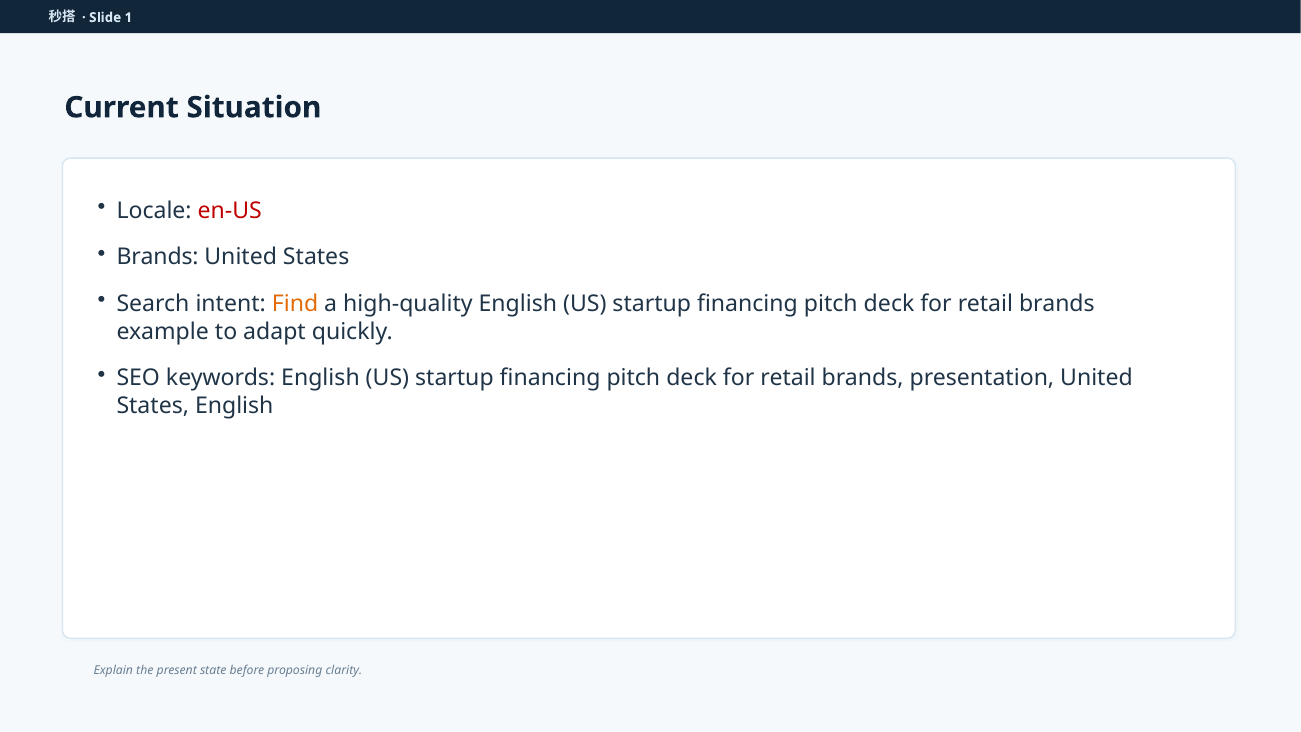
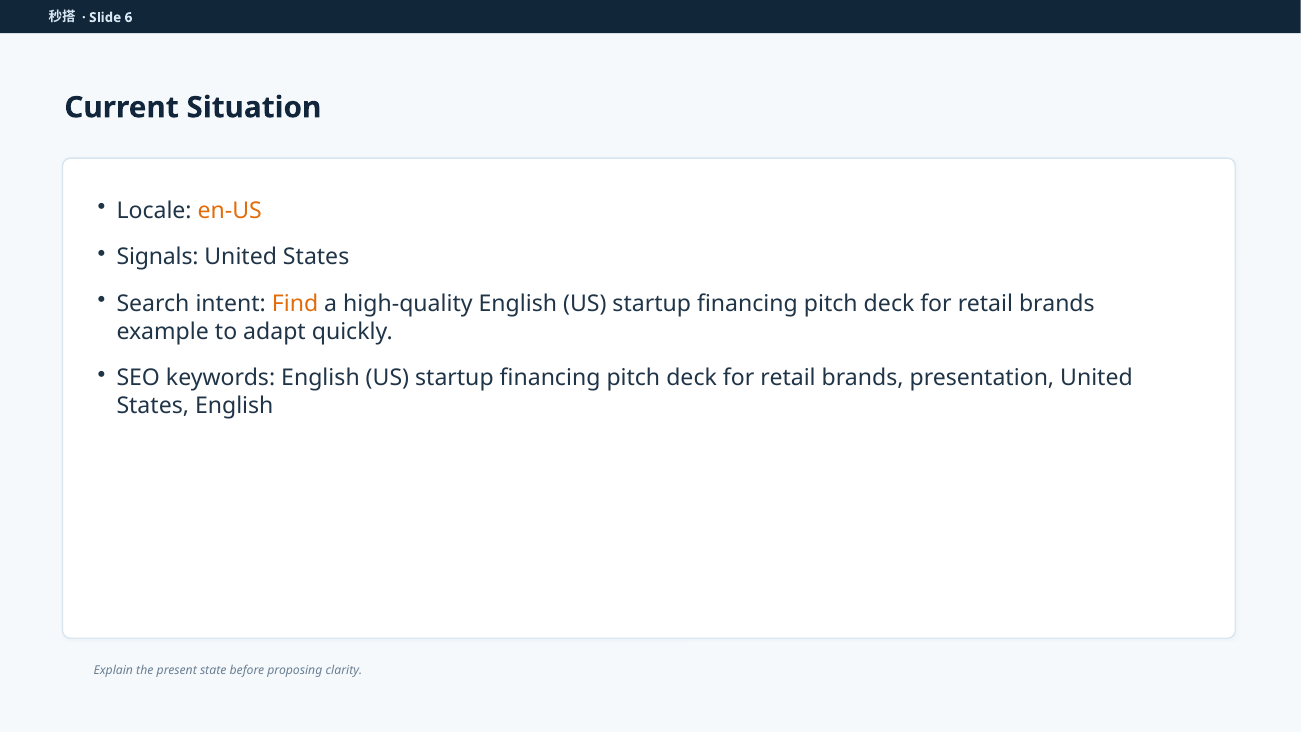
1: 1 -> 6 (128, 17)
en-US colour: red -> orange (230, 211)
Brands: Brands -> Signals (158, 257)
